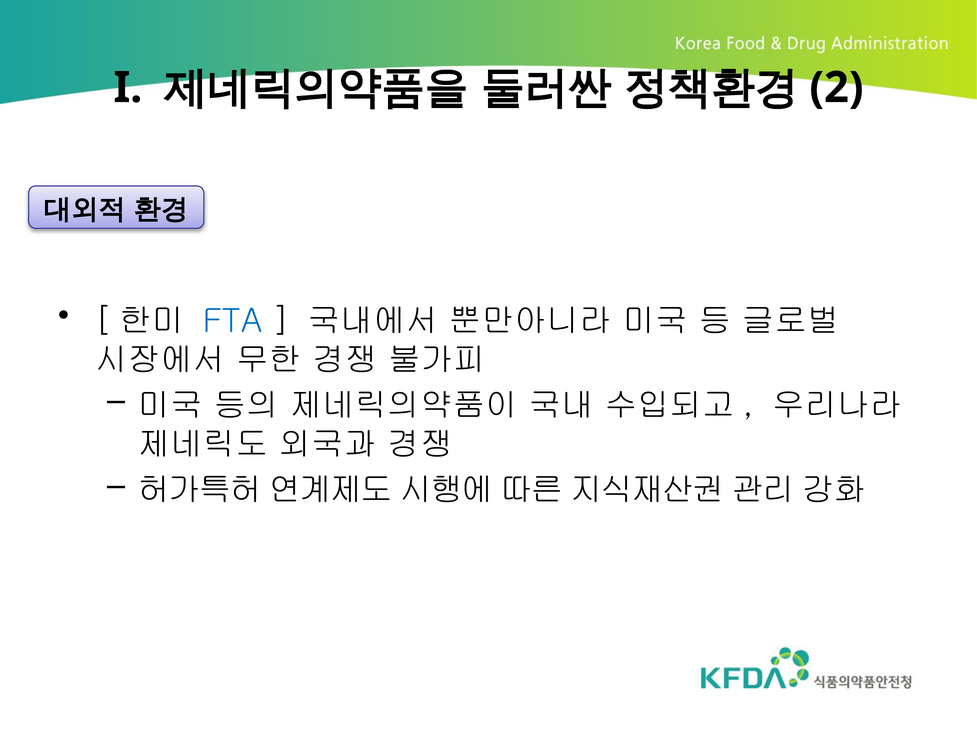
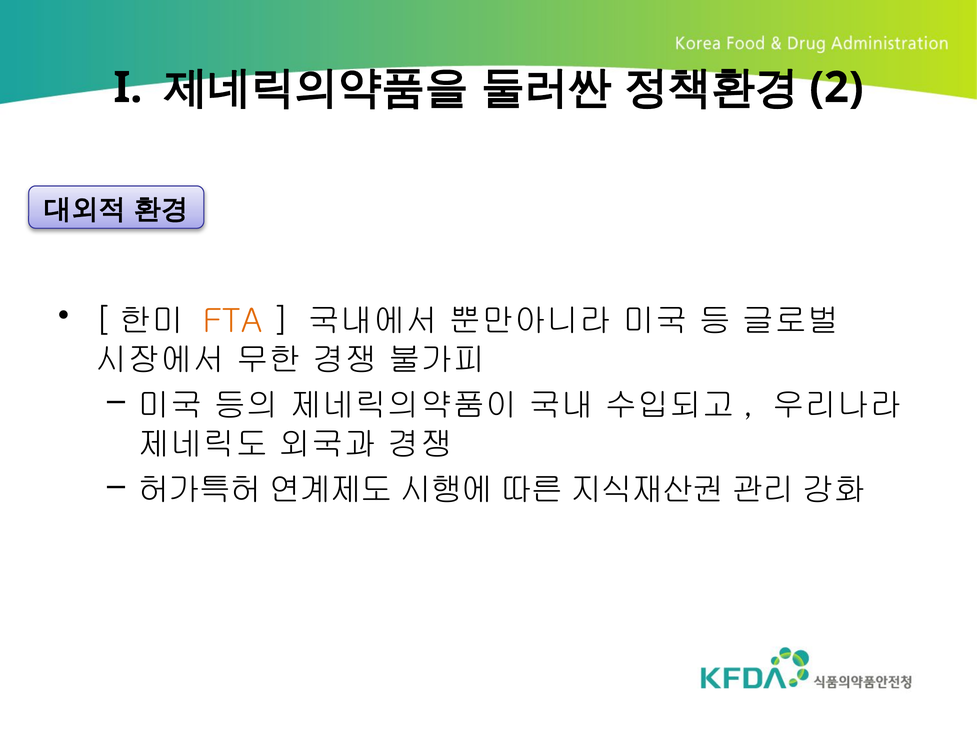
FTA colour: blue -> orange (233, 321)
